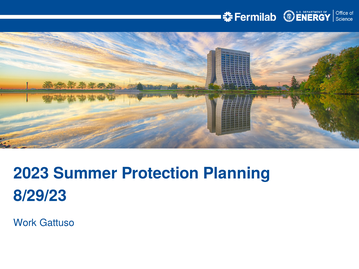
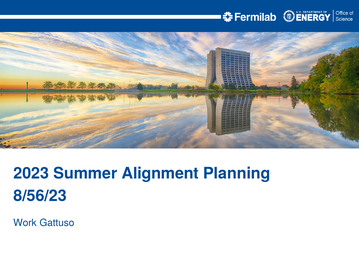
Protection: Protection -> Alignment (160, 173)
8/29/23: 8/29/23 -> 8/56/23 (40, 196)
